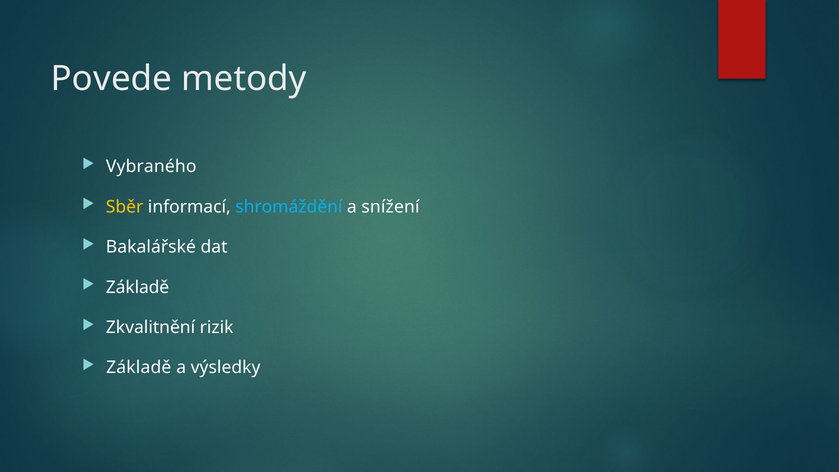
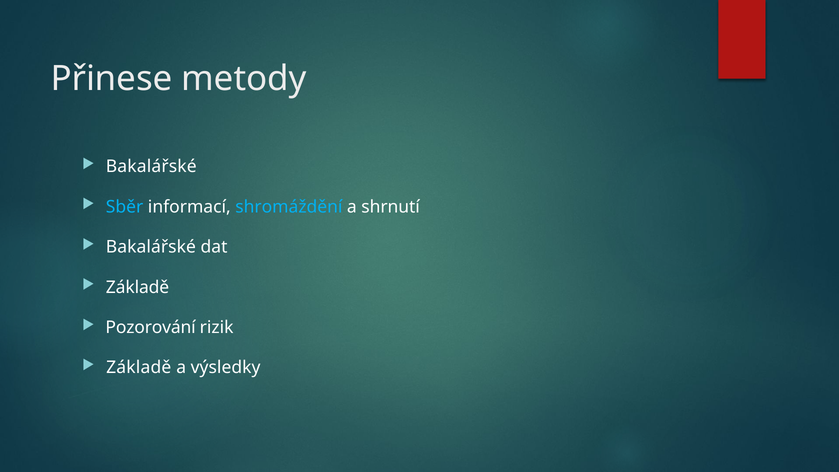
Povede: Povede -> Přinese (112, 79)
Vybraného: Vybraného -> Bakalářské (151, 167)
Sběr colour: yellow -> light blue (125, 207)
snížení: snížení -> shrnutí (391, 207)
Zkvalitnění: Zkvalitnění -> Pozorování (151, 327)
